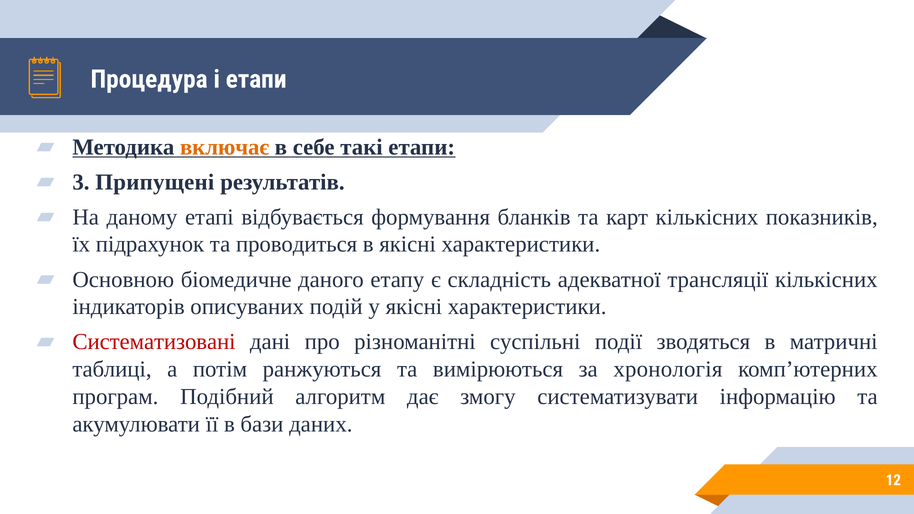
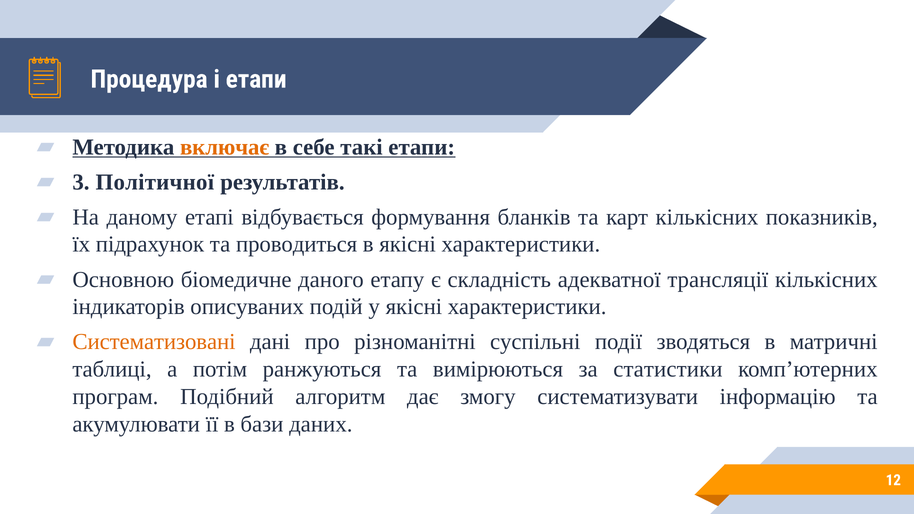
Припущені: Припущені -> Політичної (155, 182)
Систематизовані colour: red -> orange (154, 342)
хронологія: хронологія -> статистики (668, 369)
